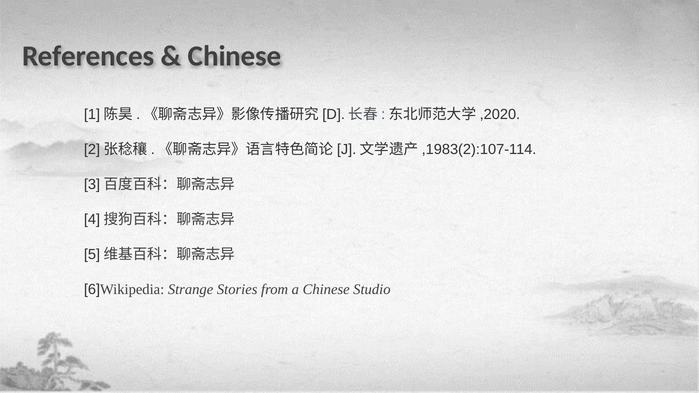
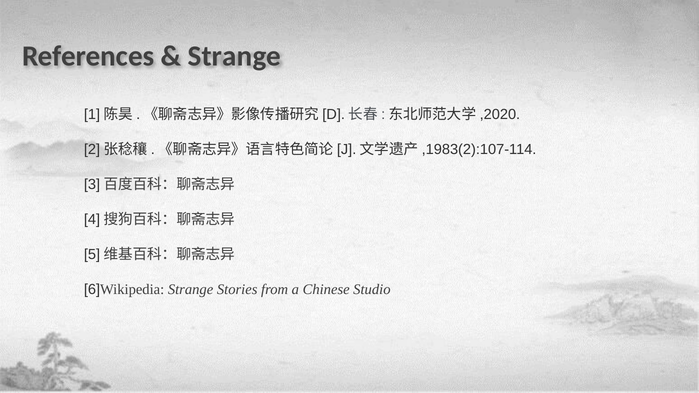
Chinese: Chinese -> Strange (235, 56)
